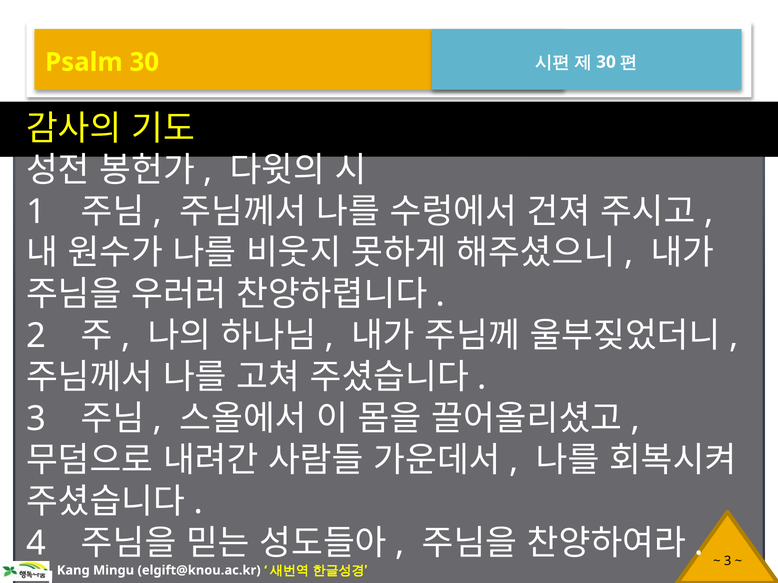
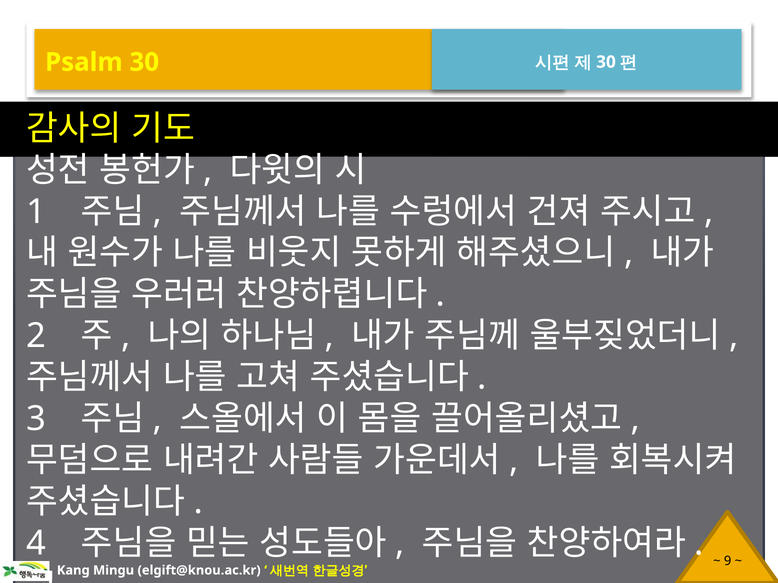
3: 3 -> 9 (728, 562)
